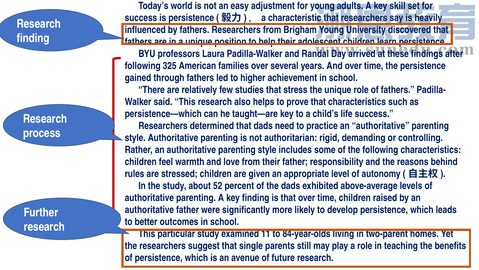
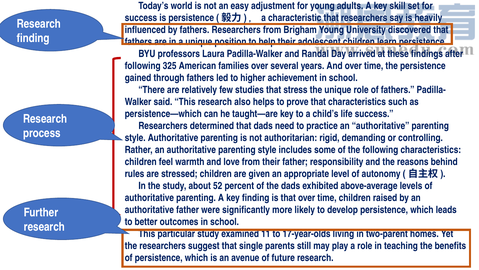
84-year-olds: 84-year-olds -> 17-year-olds (307, 233)
